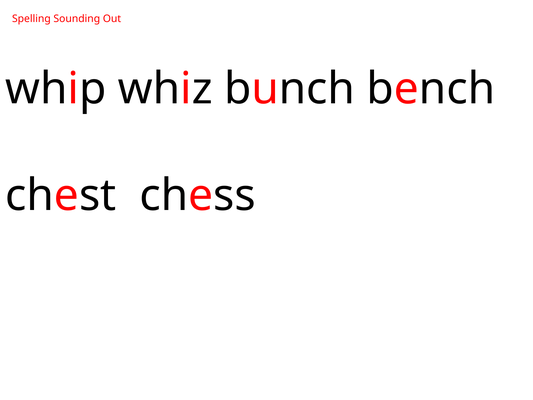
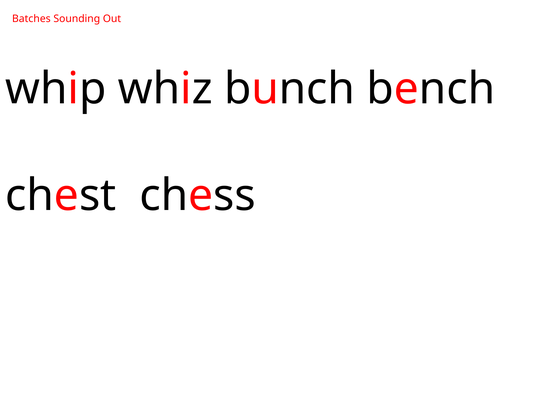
Spelling: Spelling -> Batches (31, 19)
